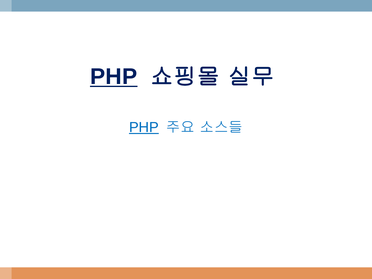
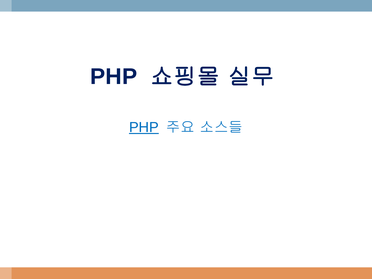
PHP underline: present -> none (114, 77)
